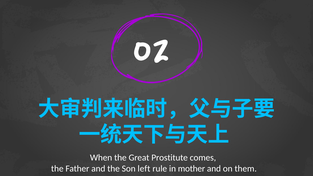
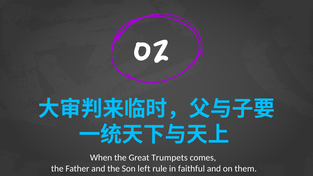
Prostitute: Prostitute -> Trumpets (170, 158)
mother: mother -> faithful (191, 169)
